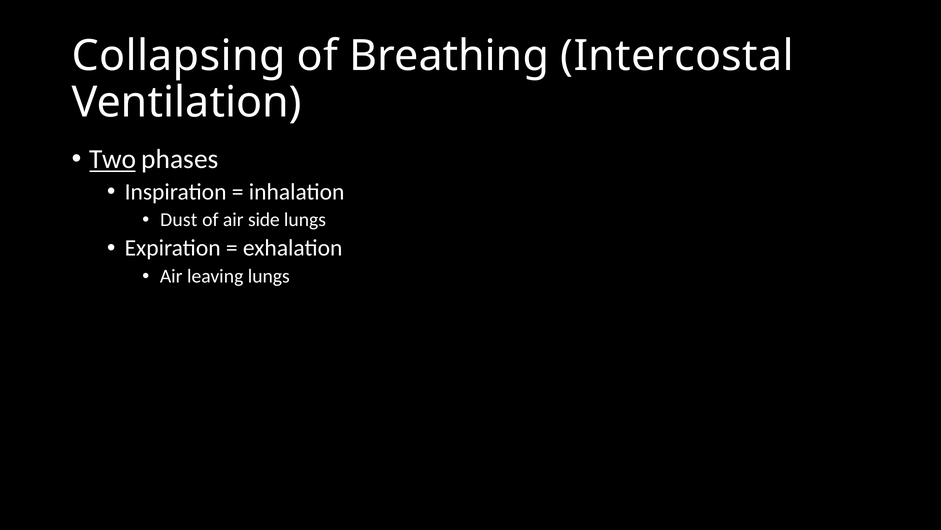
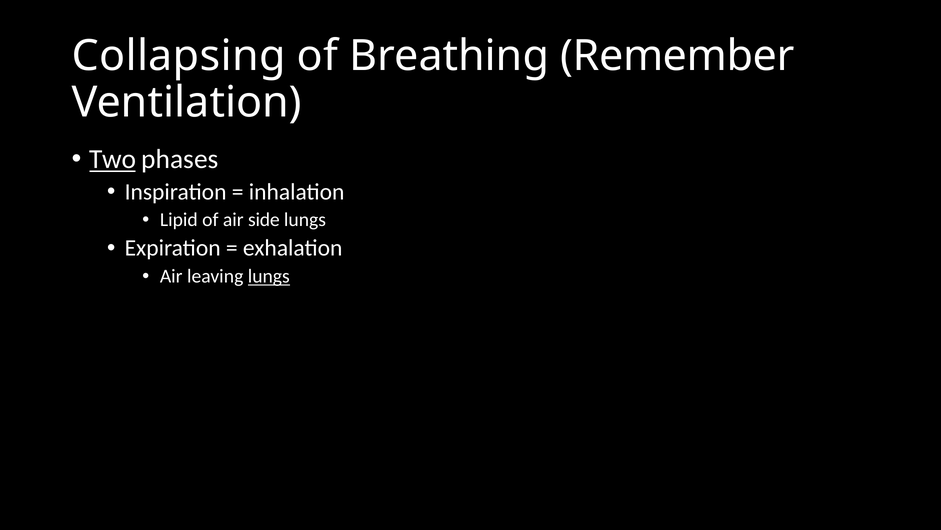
Intercostal: Intercostal -> Remember (677, 56)
Dust: Dust -> Lipid (179, 220)
lungs underline: none -> present (269, 276)
